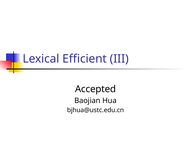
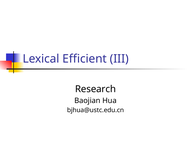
Accepted: Accepted -> Research (96, 89)
